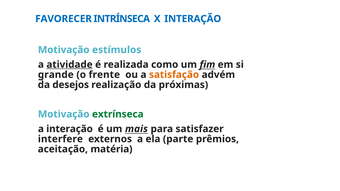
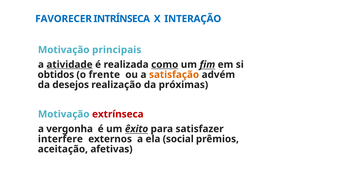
estímulos: estímulos -> principais (117, 50)
como underline: none -> present (165, 65)
grande: grande -> obtidos (56, 75)
extrínseca colour: green -> red (118, 114)
a interação: interação -> vergonha (70, 129)
mais: mais -> êxito (137, 129)
parte: parte -> social (178, 139)
matéria: matéria -> afetivas (111, 149)
